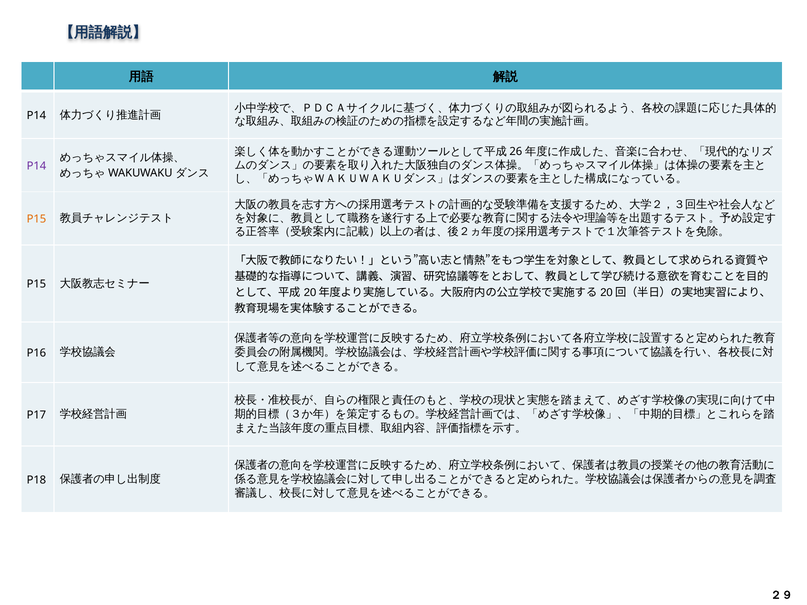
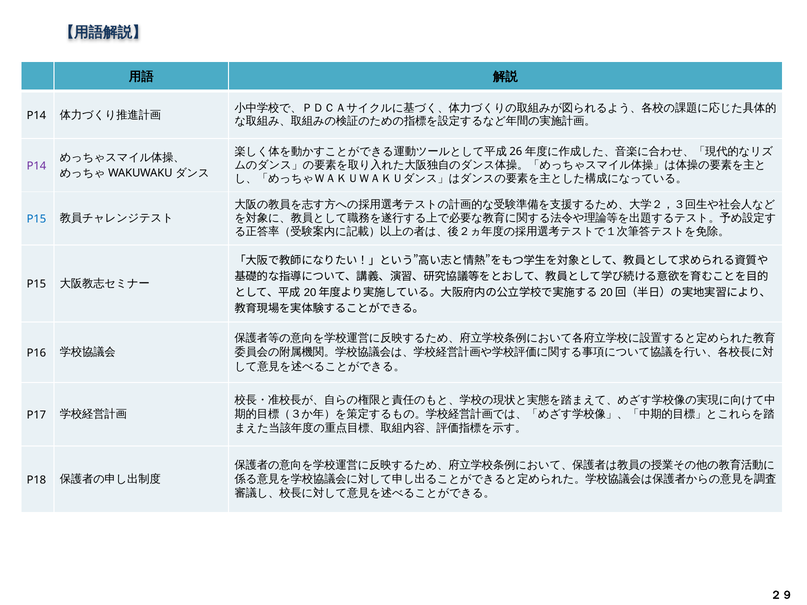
P15 colour: orange -> blue (36, 219)
